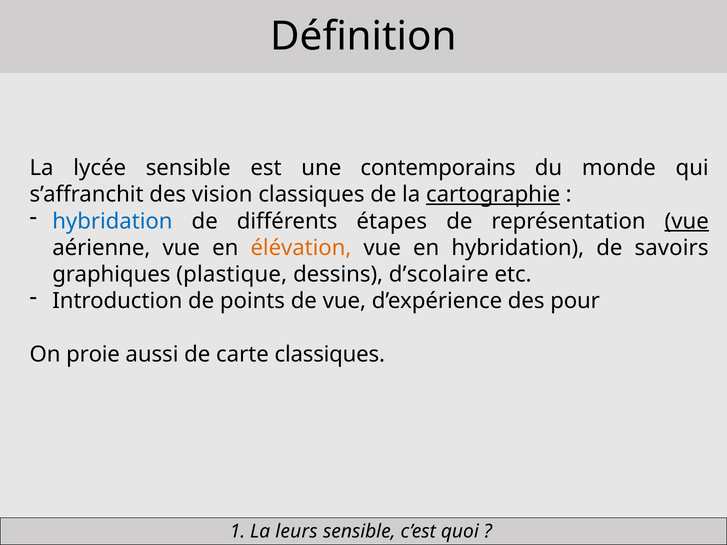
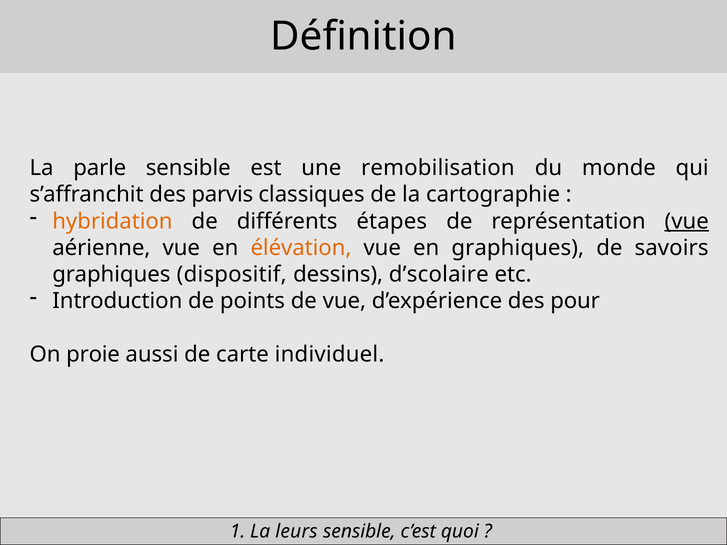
lycée: lycée -> parle (100, 168)
contemporains: contemporains -> remobilisation (438, 168)
vision: vision -> parvis (222, 195)
cartographie underline: present -> none (493, 195)
hybridation colour: blue -> orange (112, 221)
en hybridation: hybridation -> graphiques (518, 248)
plastique: plastique -> dispositif (232, 275)
carte classiques: classiques -> individuel (330, 355)
